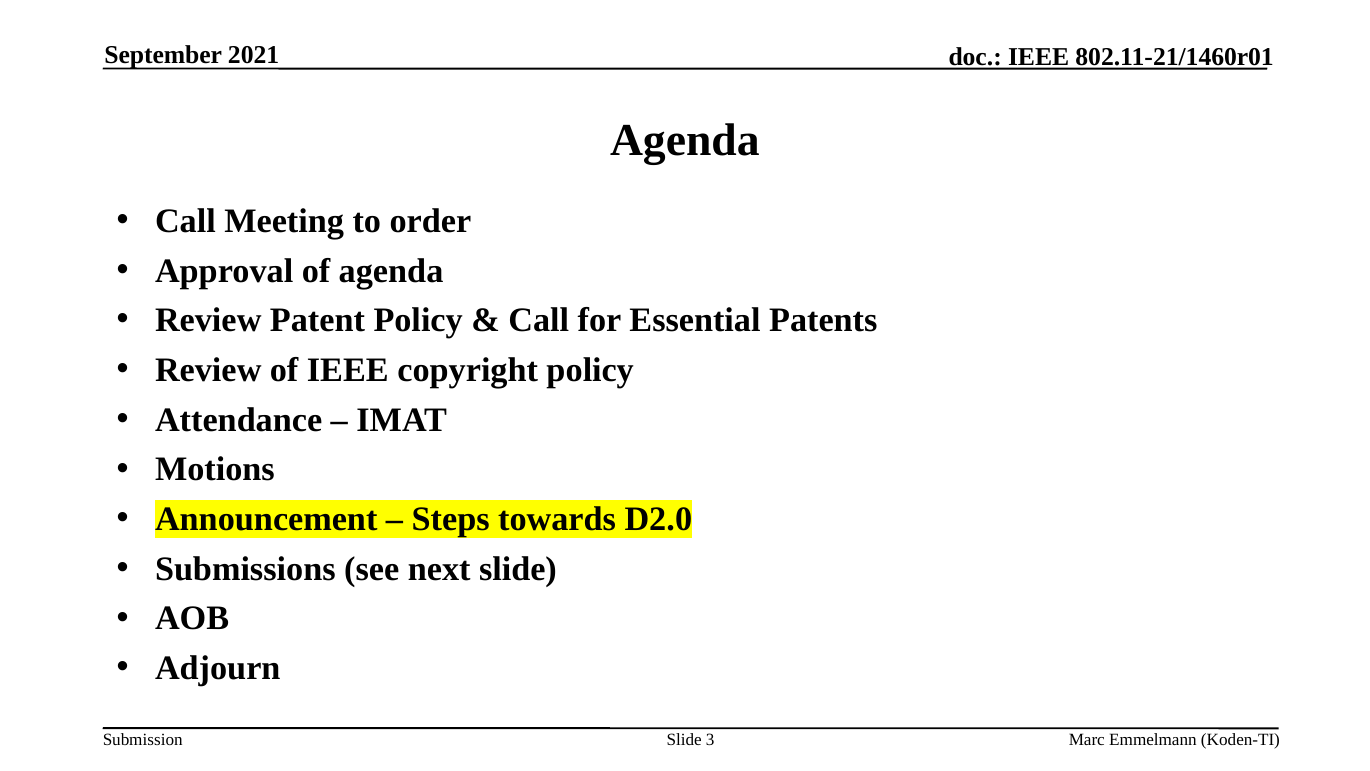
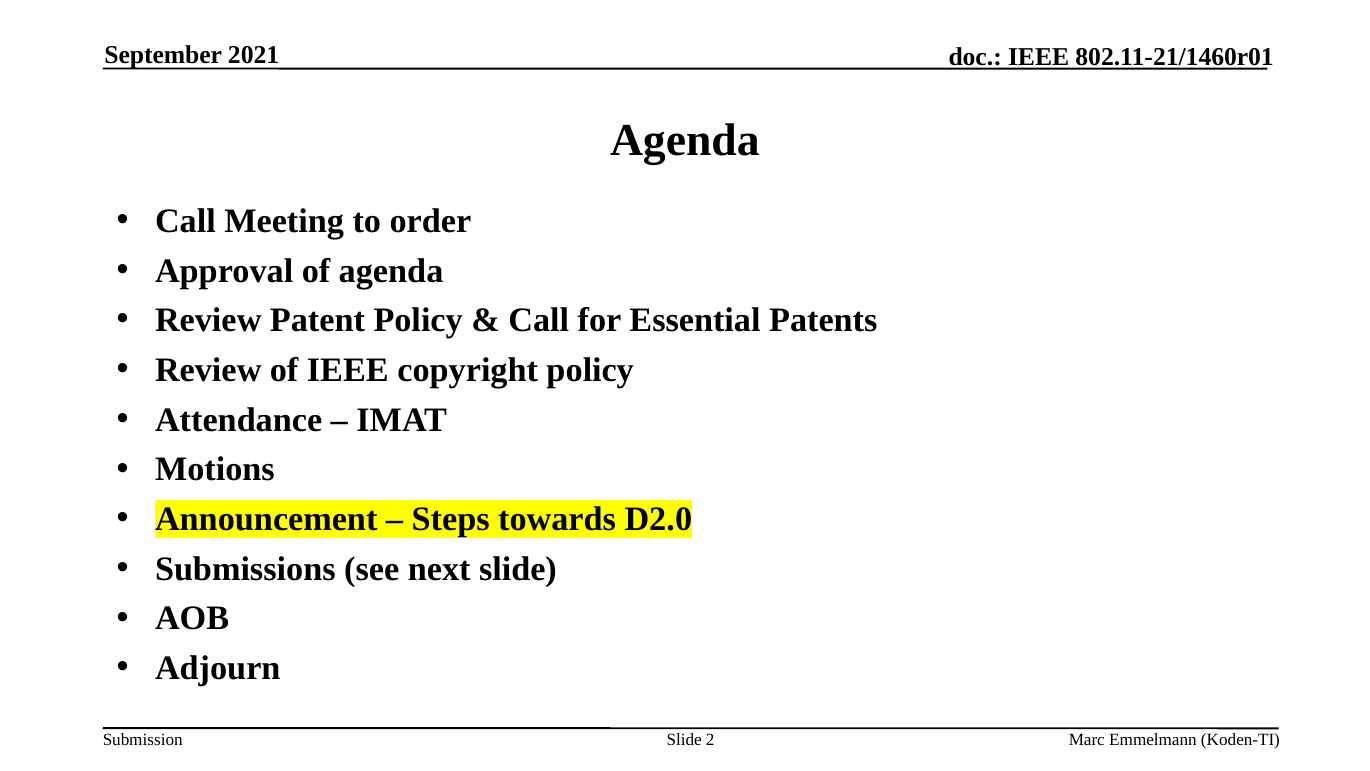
3: 3 -> 2 (710, 739)
